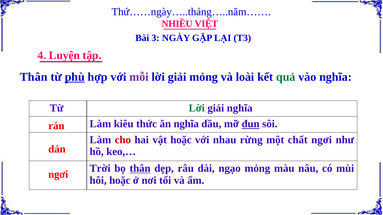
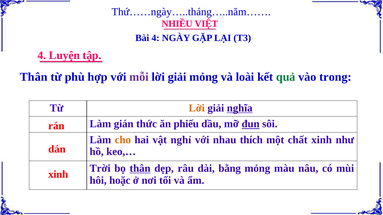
Bài 3: 3 -> 4 (156, 38)
phù underline: present -> none (75, 77)
vào nghĩa: nghĩa -> trong (335, 77)
Lời colour: green -> orange (197, 108)
nghĩa underline: none -> present (240, 108)
kiêu: kiêu -> gián (124, 124)
ăn nghĩa: nghĩa -> phiếu (186, 124)
cho colour: red -> orange (123, 140)
vật hoặc: hoặc -> nghỉ (181, 140)
rừng: rừng -> thích (251, 140)
chất ngơi: ngơi -> xinh (322, 140)
ngạo: ngạo -> bằng (230, 169)
ngơi: ngơi -> xinh (58, 174)
